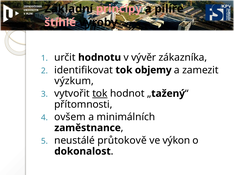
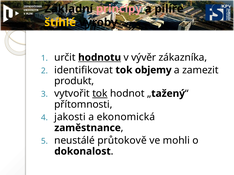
štíhlé colour: pink -> yellow (60, 22)
hodnotu underline: none -> present (100, 58)
výzkum: výzkum -> produkt (74, 81)
ovšem: ovšem -> jakosti (70, 117)
minimálních: minimálních -> ekonomická (126, 117)
výkon: výkon -> mohli (176, 141)
